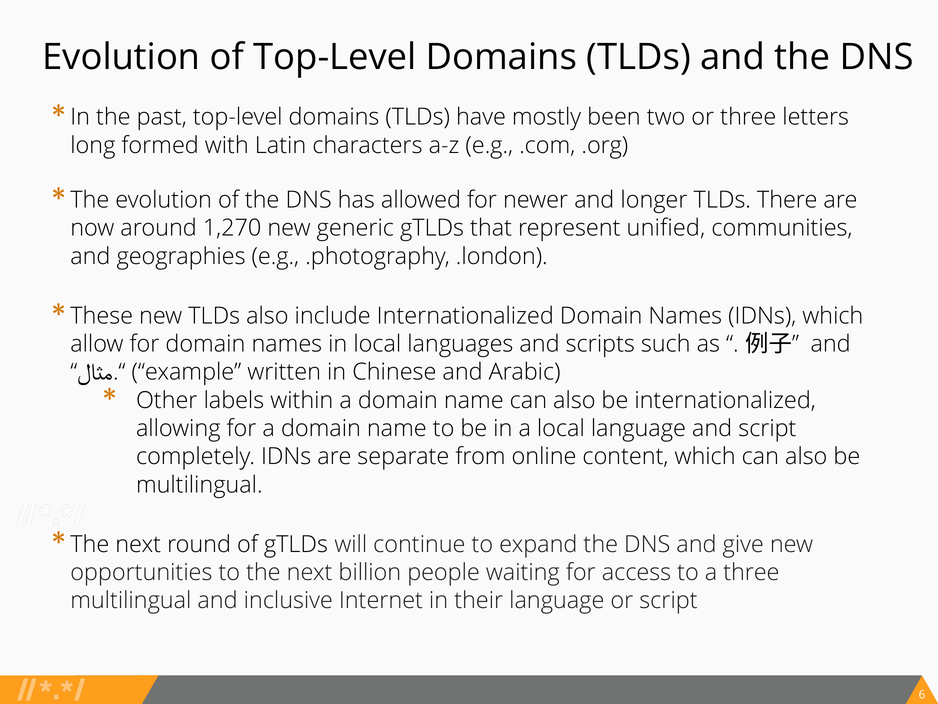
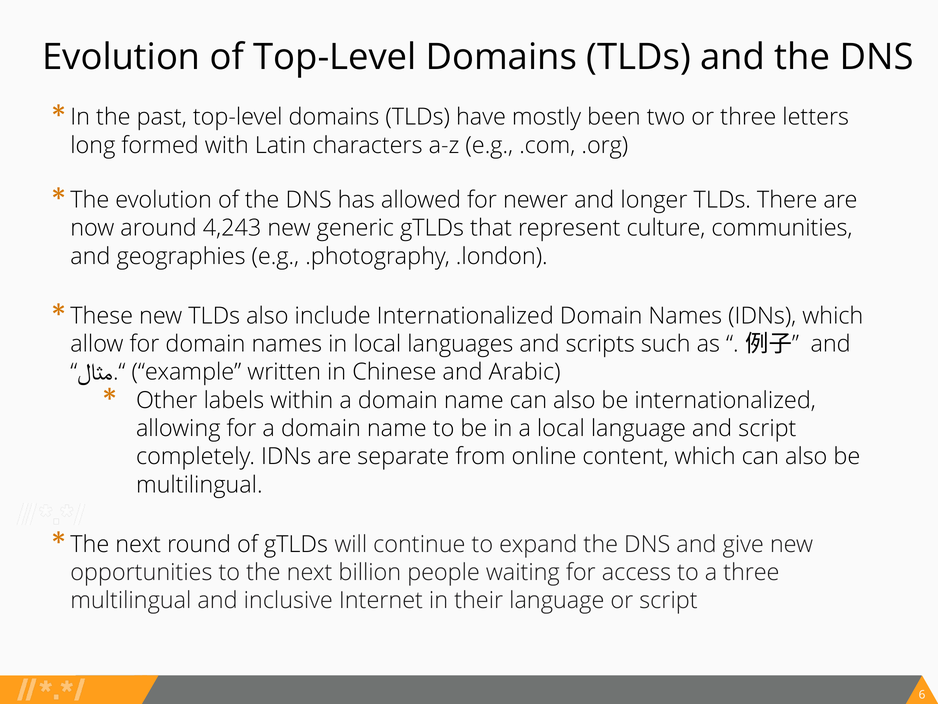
1,270: 1,270 -> 4,243 (232, 228)
unified: unified -> culture (666, 228)
